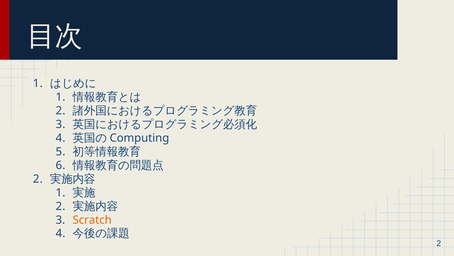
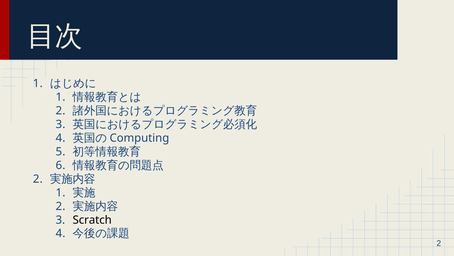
Scratch colour: orange -> black (92, 219)
